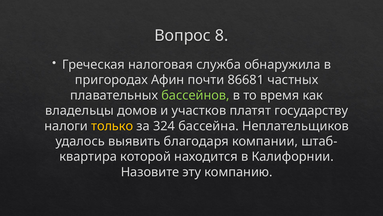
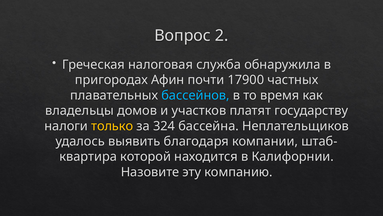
8: 8 -> 2 (222, 36)
86681: 86681 -> 17900 (246, 80)
бассейнов colour: light green -> light blue (195, 95)
